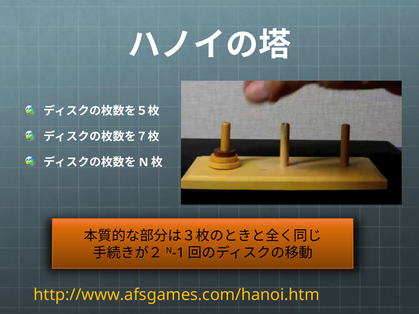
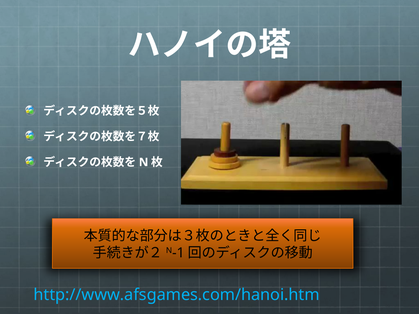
http://www.afsgames.com/hanoi.htm colour: yellow -> light blue (177, 295)
